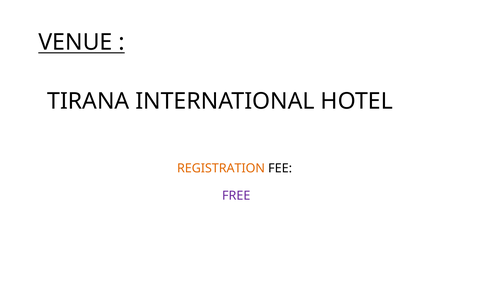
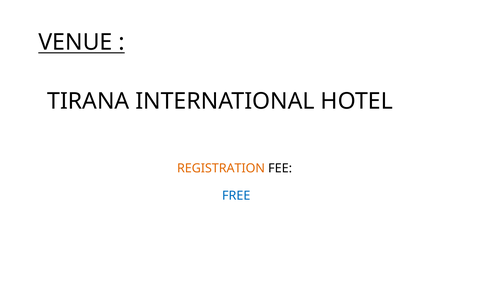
FREE colour: purple -> blue (236, 196)
